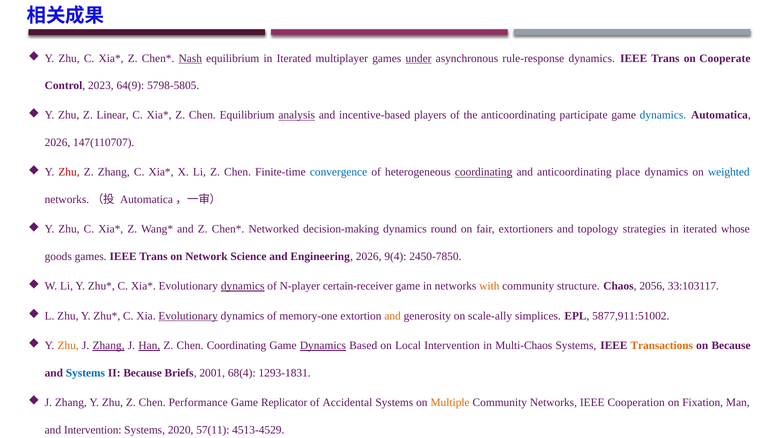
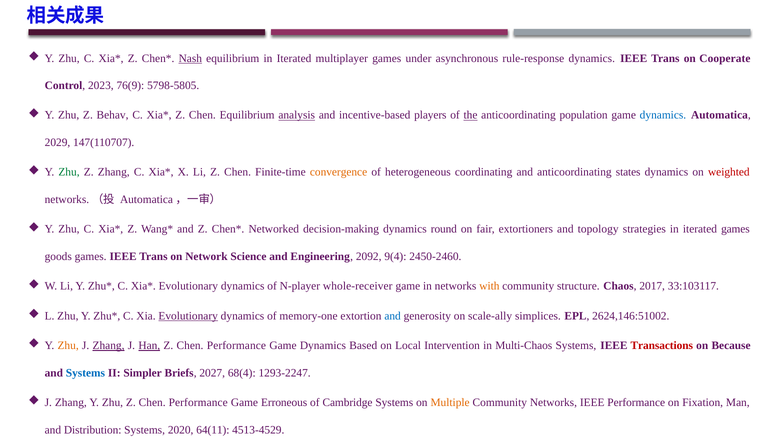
under underline: present -> none (419, 58)
64(9: 64(9 -> 76(9 (130, 86)
Linear: Linear -> Behav (113, 115)
the underline: none -> present (471, 115)
participate: participate -> population (584, 115)
2026: 2026 -> 2029 (57, 143)
Zhu colour: red -> green (69, 172)
convergence colour: blue -> orange (339, 172)
coordinating underline: present -> none (484, 172)
place: place -> states (628, 172)
weighted colour: blue -> red (729, 172)
iterated whose: whose -> games (735, 229)
Engineering 2026: 2026 -> 2092 (369, 257)
2450-7850: 2450-7850 -> 2450-2460 (435, 257)
dynamics underline: present -> none (243, 286)
certain-receiver: certain-receiver -> whole-receiver (358, 286)
2056: 2056 -> 2017 (652, 286)
and colour: orange -> blue (393, 316)
5877,911:51002: 5877,911:51002 -> 2624,146:51002 (631, 316)
Coordinating: Coordinating -> Performance (236, 346)
Dynamics underline: present -> none (323, 346)
Transactions colour: orange -> red (662, 346)
II Because: Because -> Simpler (143, 373)
2001: 2001 -> 2027 (212, 373)
1293-1831: 1293-1831 -> 1293-2247 (285, 373)
Replicator: Replicator -> Erroneous (284, 403)
Accidental: Accidental -> Cambridge (347, 403)
IEEE Cooperation: Cooperation -> Performance (636, 403)
and Intervention: Intervention -> Distribution (93, 430)
57(11: 57(11 -> 64(11 (213, 430)
